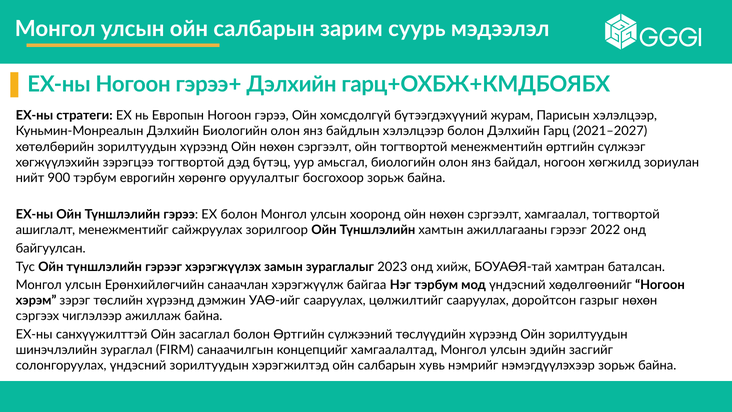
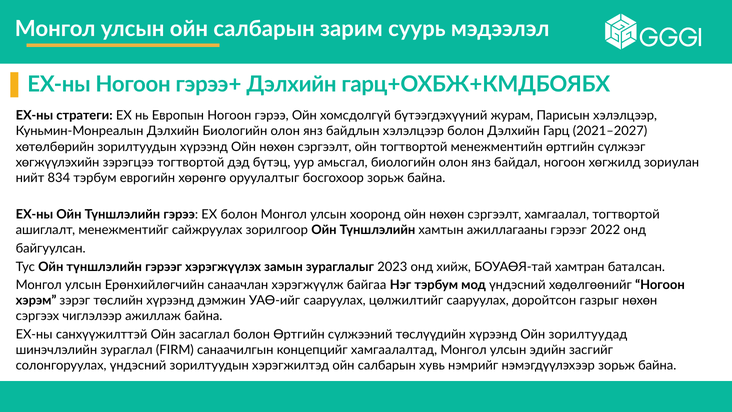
900: 900 -> 834 (59, 178)
Ойн зорилтуудын: зорилтуудын -> зорилтуудад (588, 334)
